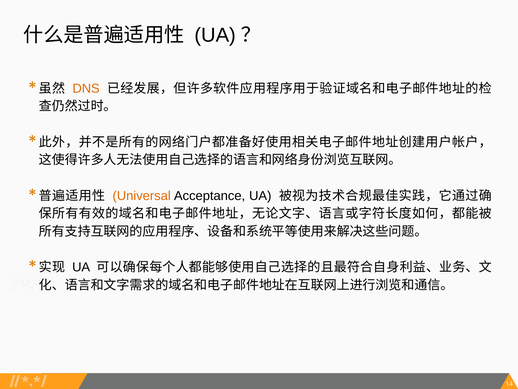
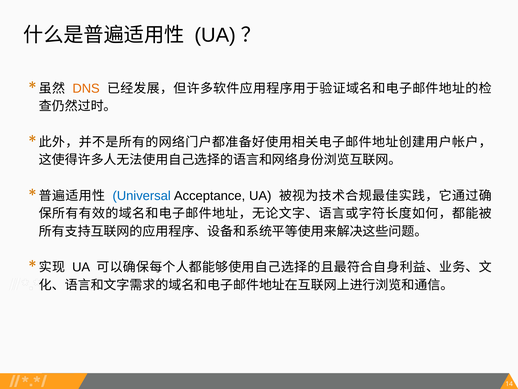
Universal colour: orange -> blue (142, 195)
